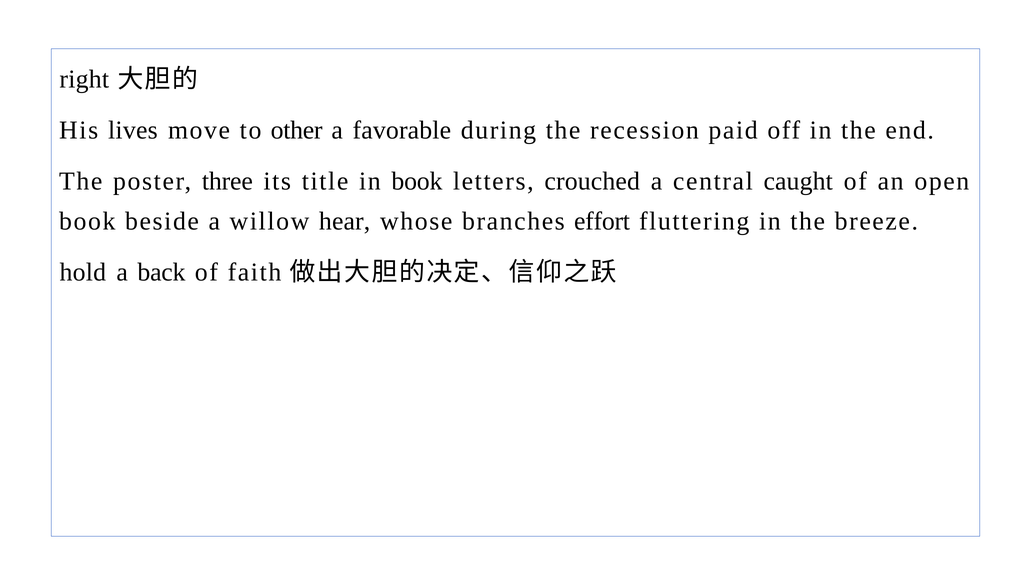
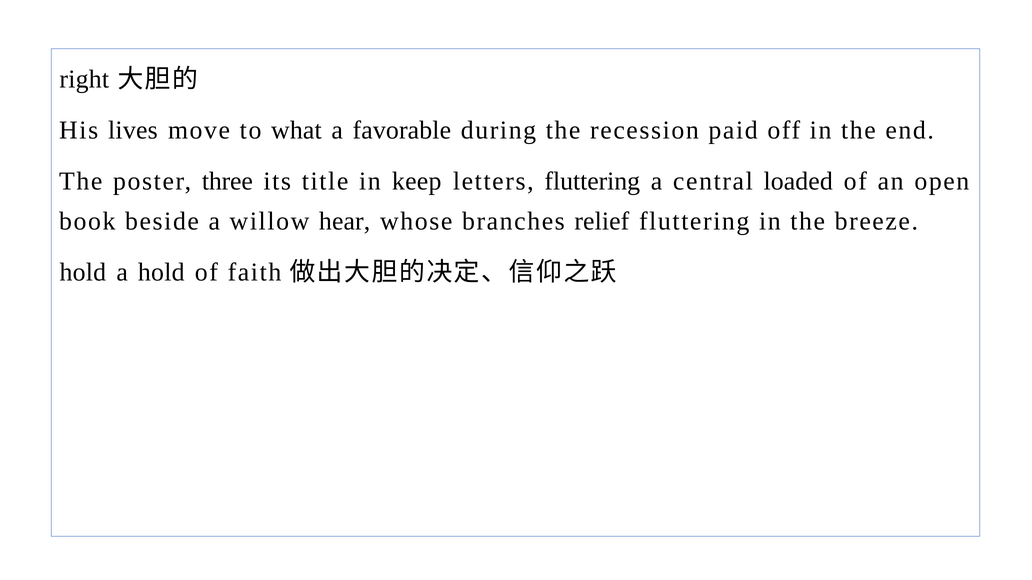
other: other -> what (296, 130)
in book: book -> keep (417, 181)
letters crouched: crouched -> fluttering (592, 181)
caught: caught -> loaded (798, 181)
effort: effort -> relief (602, 222)
a back: back -> hold (161, 272)
